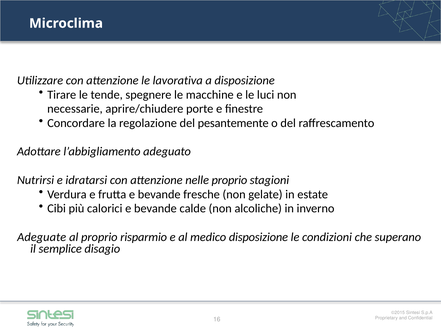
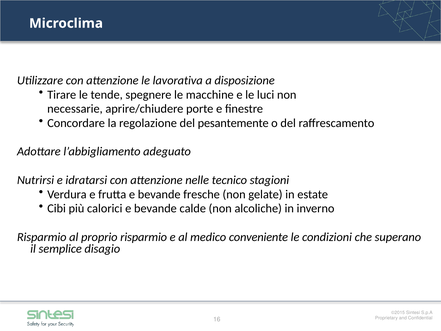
nelle proprio: proprio -> tecnico (229, 180)
Adeguate: Adeguate -> Risparmio (42, 237)
medico disposizione: disposizione -> conveniente (258, 237)
